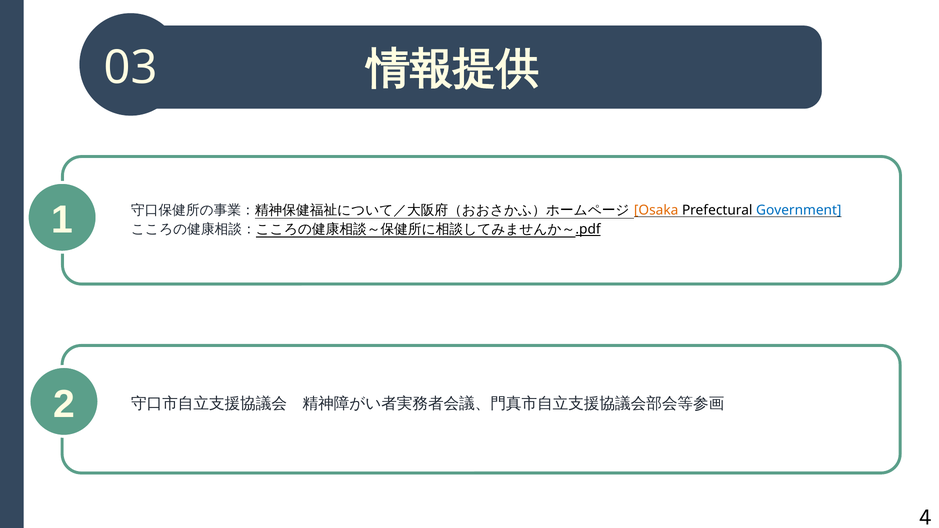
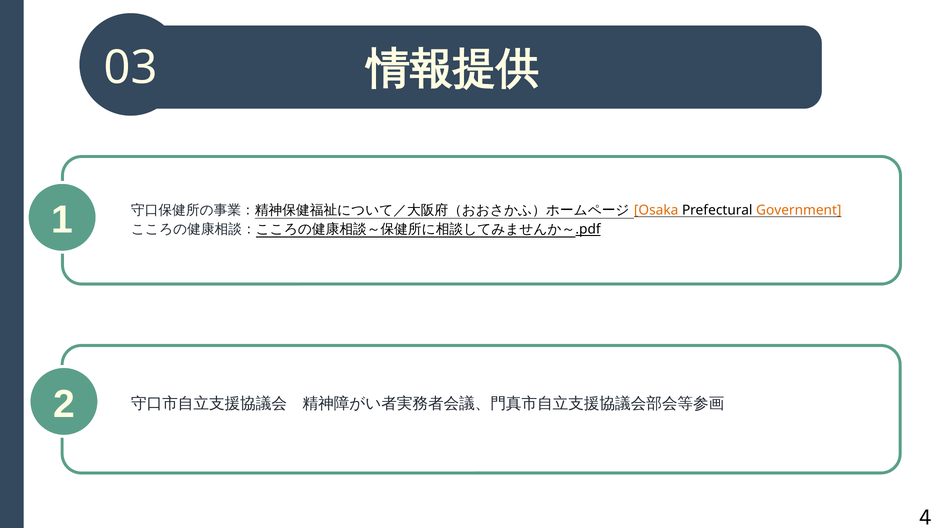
Government colour: blue -> orange (799, 210)
